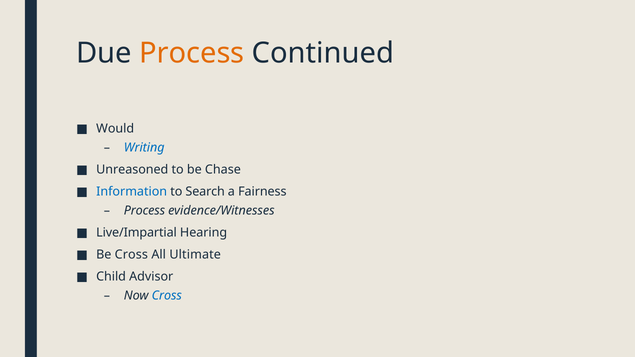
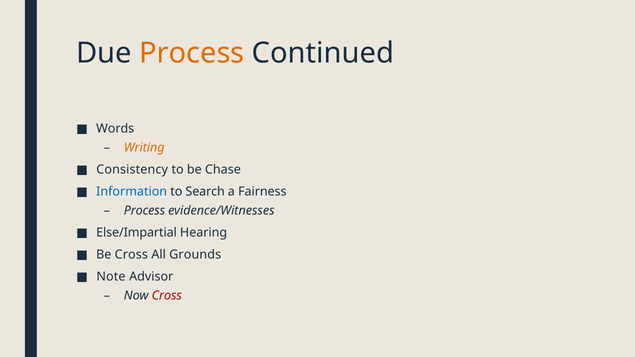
Would: Would -> Words (115, 129)
Writing colour: blue -> orange (144, 147)
Unreasoned: Unreasoned -> Consistency (132, 170)
Live/Impartial: Live/Impartial -> Else/Impartial (137, 233)
Ultimate: Ultimate -> Grounds (195, 255)
Child: Child -> Note (111, 277)
Cross colour: blue -> red (167, 296)
